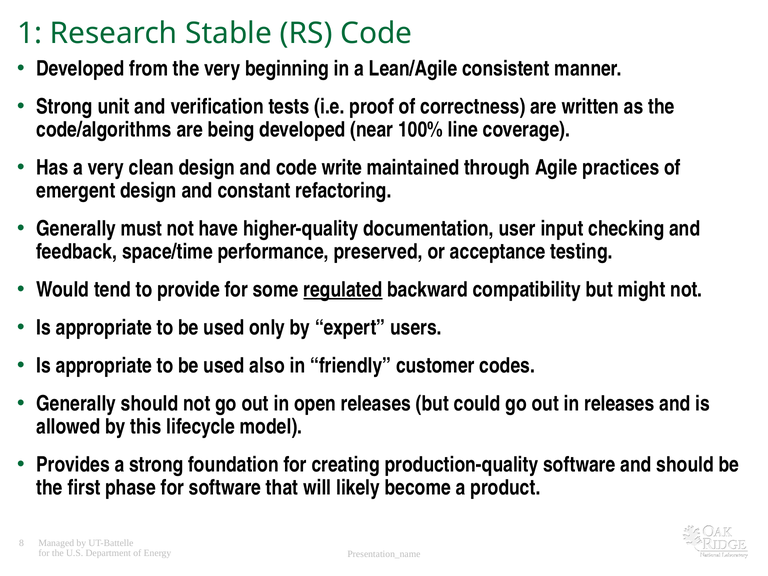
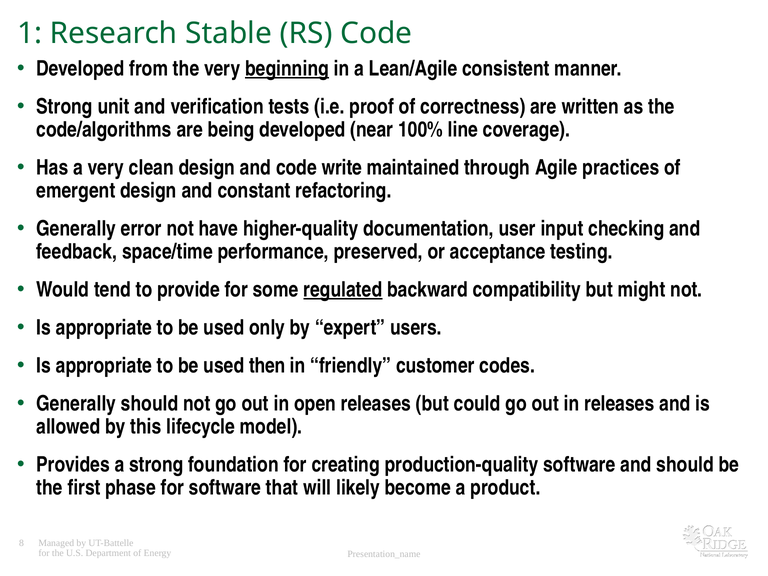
beginning underline: none -> present (287, 69)
must: must -> error (141, 229)
also: also -> then (267, 366)
